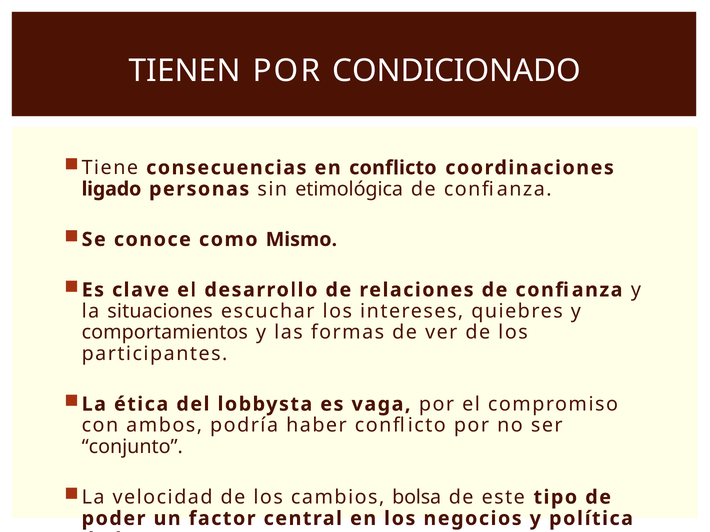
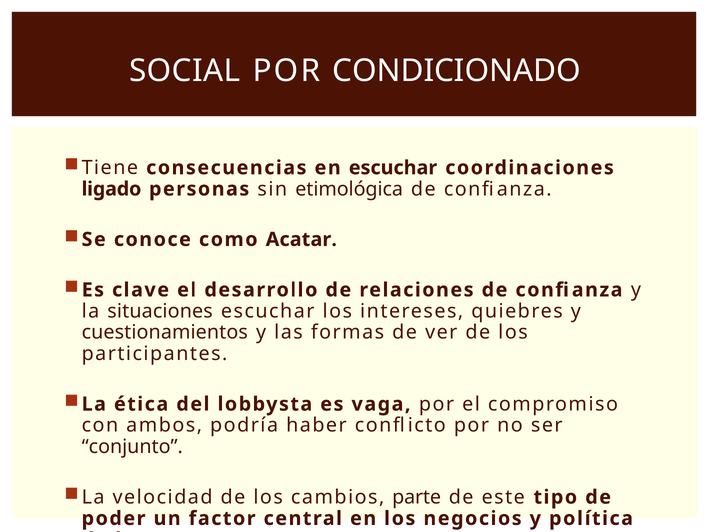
TIENEN: TIENEN -> SOCIAL (185, 71)
en conflicto: conflicto -> escuchar (393, 168)
Mismo: Mismo -> Acatar (301, 240)
comportamientos: comportamientos -> cuestionamientos (165, 333)
bolsa: bolsa -> parte (417, 498)
